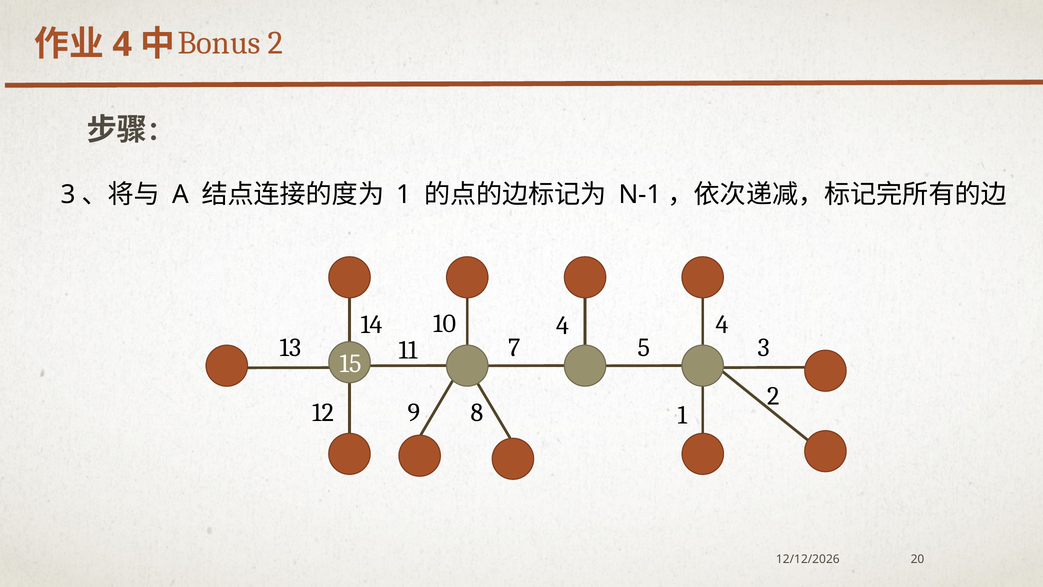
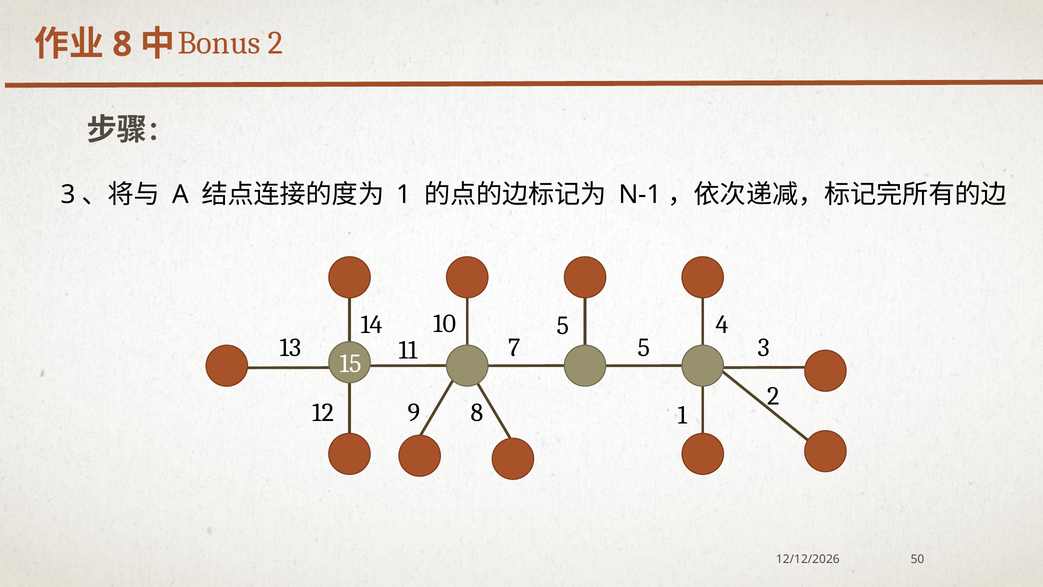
4: 4 -> 8 (122, 44)
10 4: 4 -> 5 (563, 325)
20: 20 -> 50 (917, 559)
